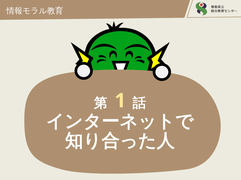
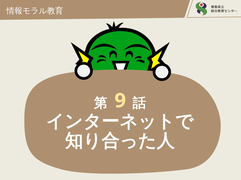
1: 1 -> 9 (120, 101)
